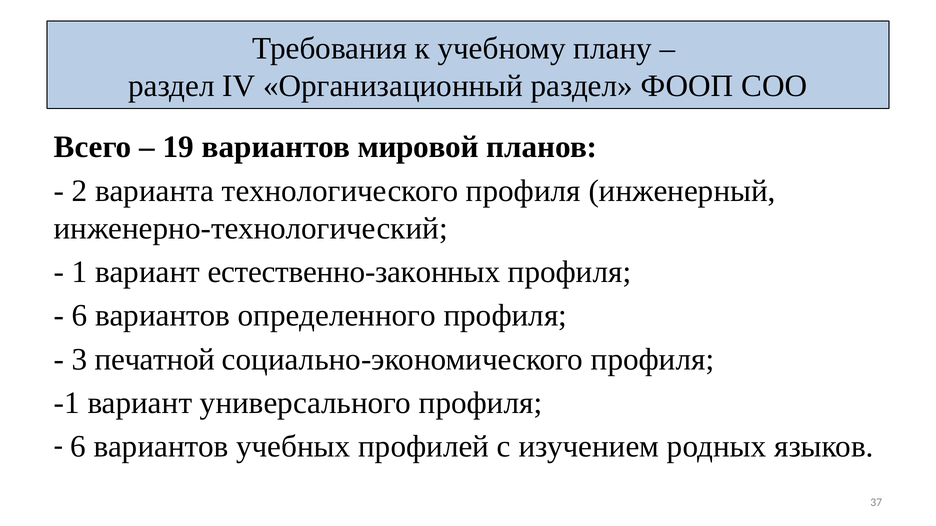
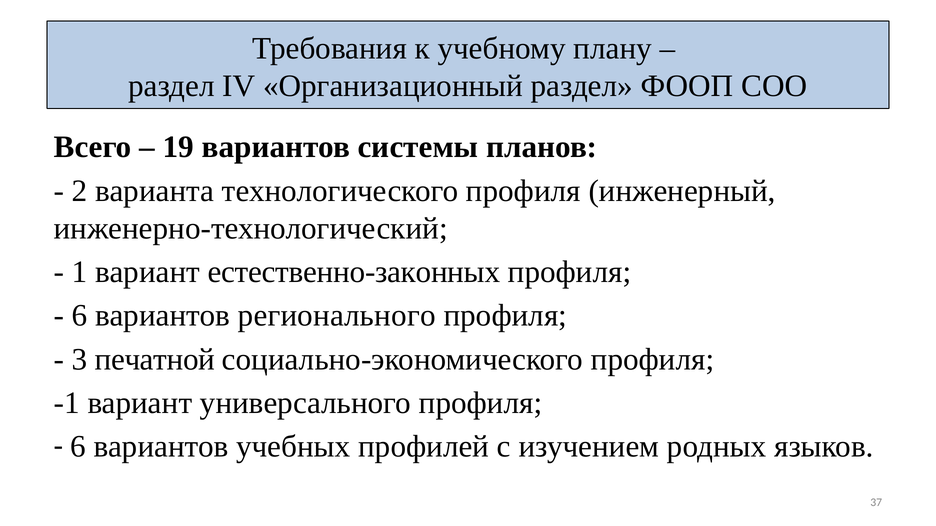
мировой: мировой -> системы (418, 147)
определенного: определенного -> регионального (337, 316)
